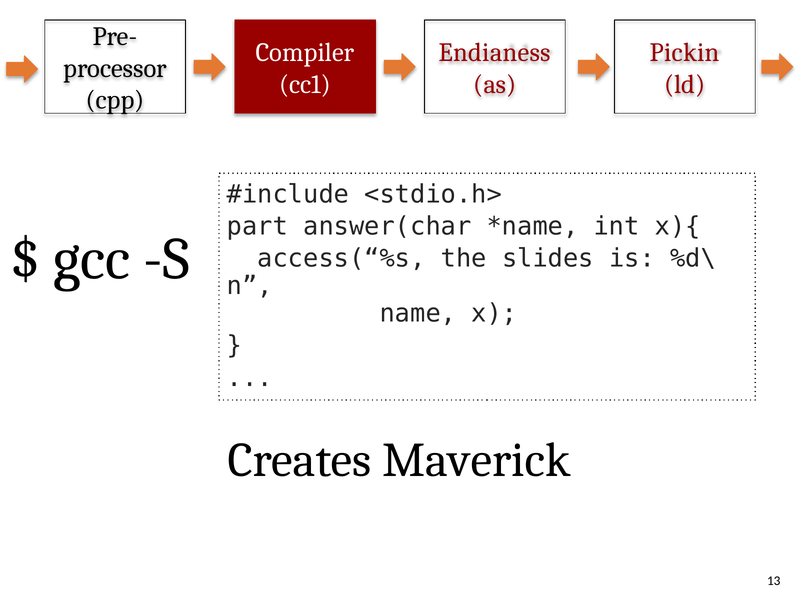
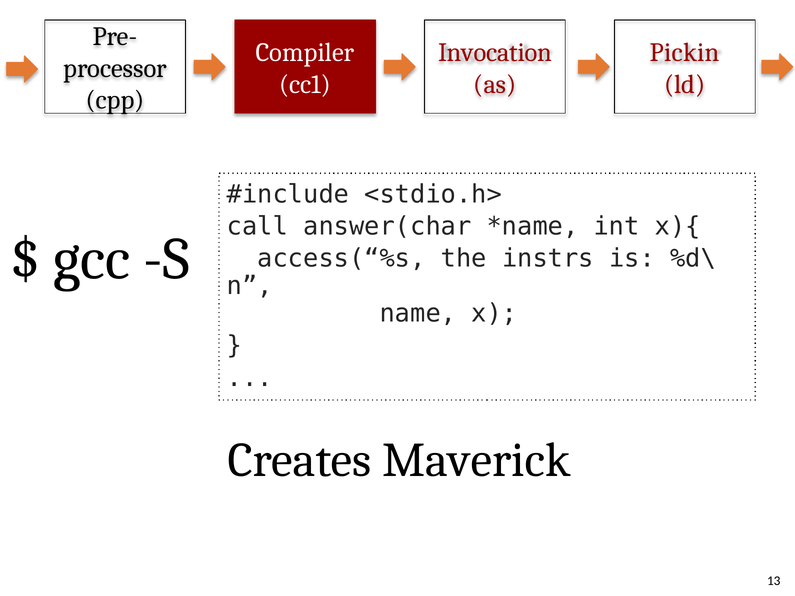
Endianess: Endianess -> Invocation (495, 53)
part: part -> call (257, 227)
slides: slides -> instrs (548, 259)
